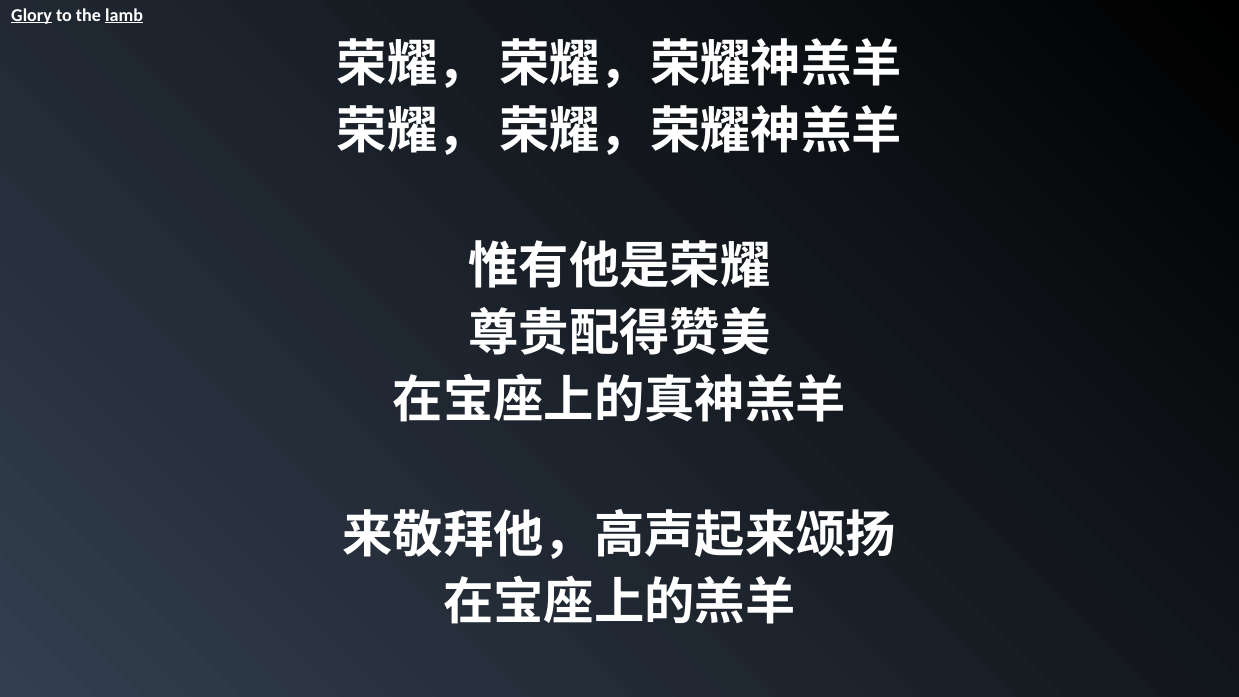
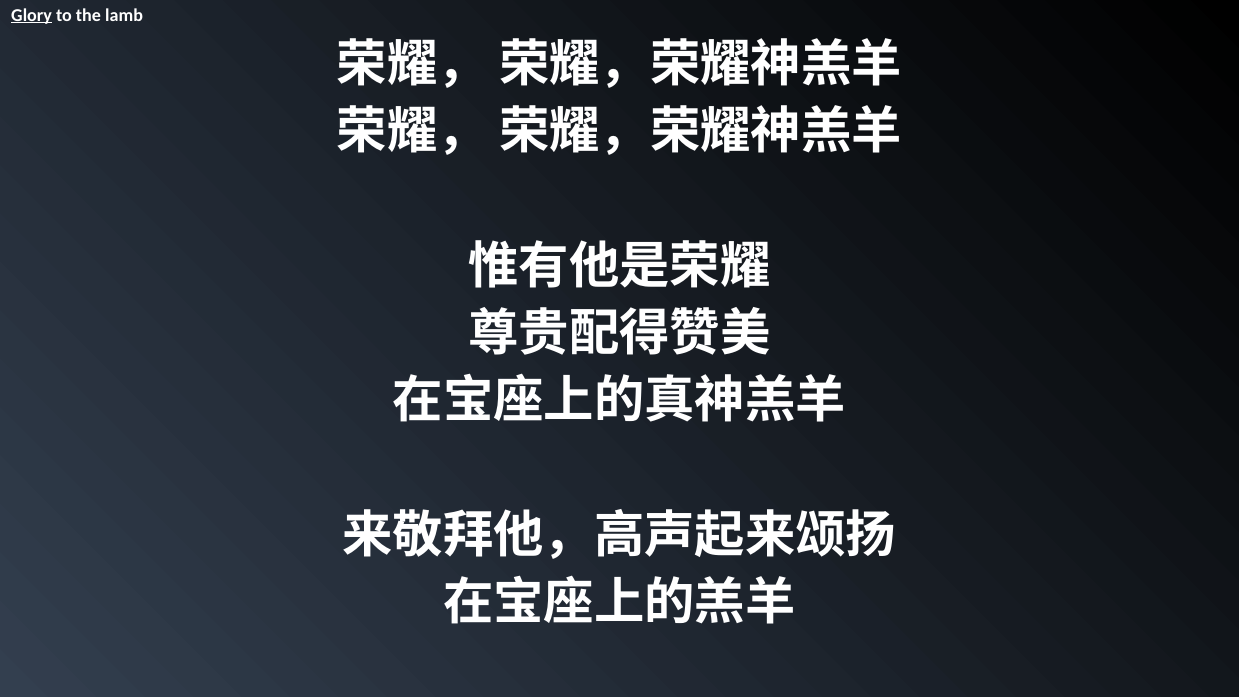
lamb underline: present -> none (124, 15)
